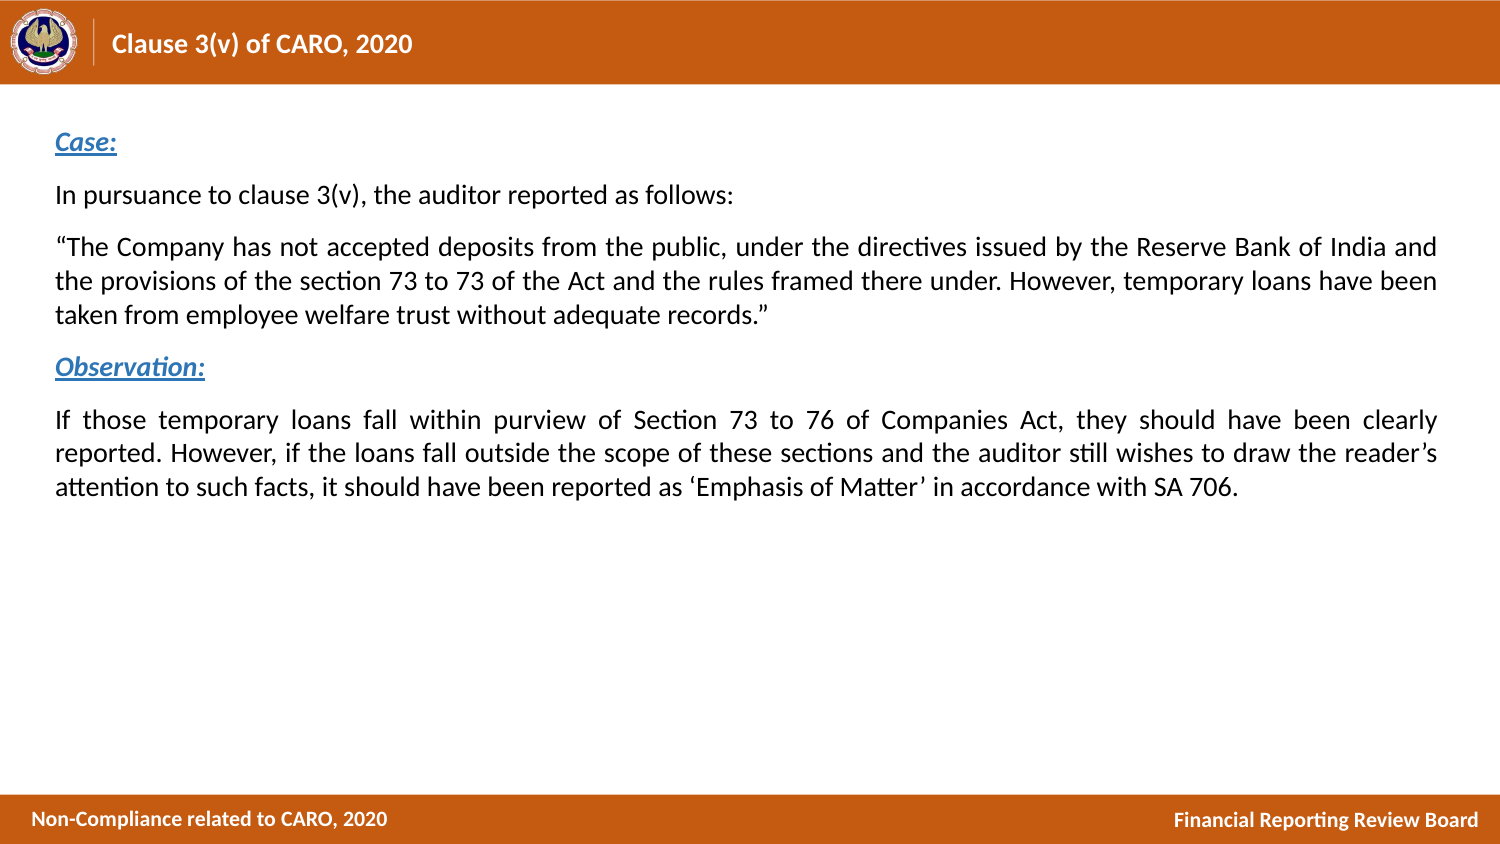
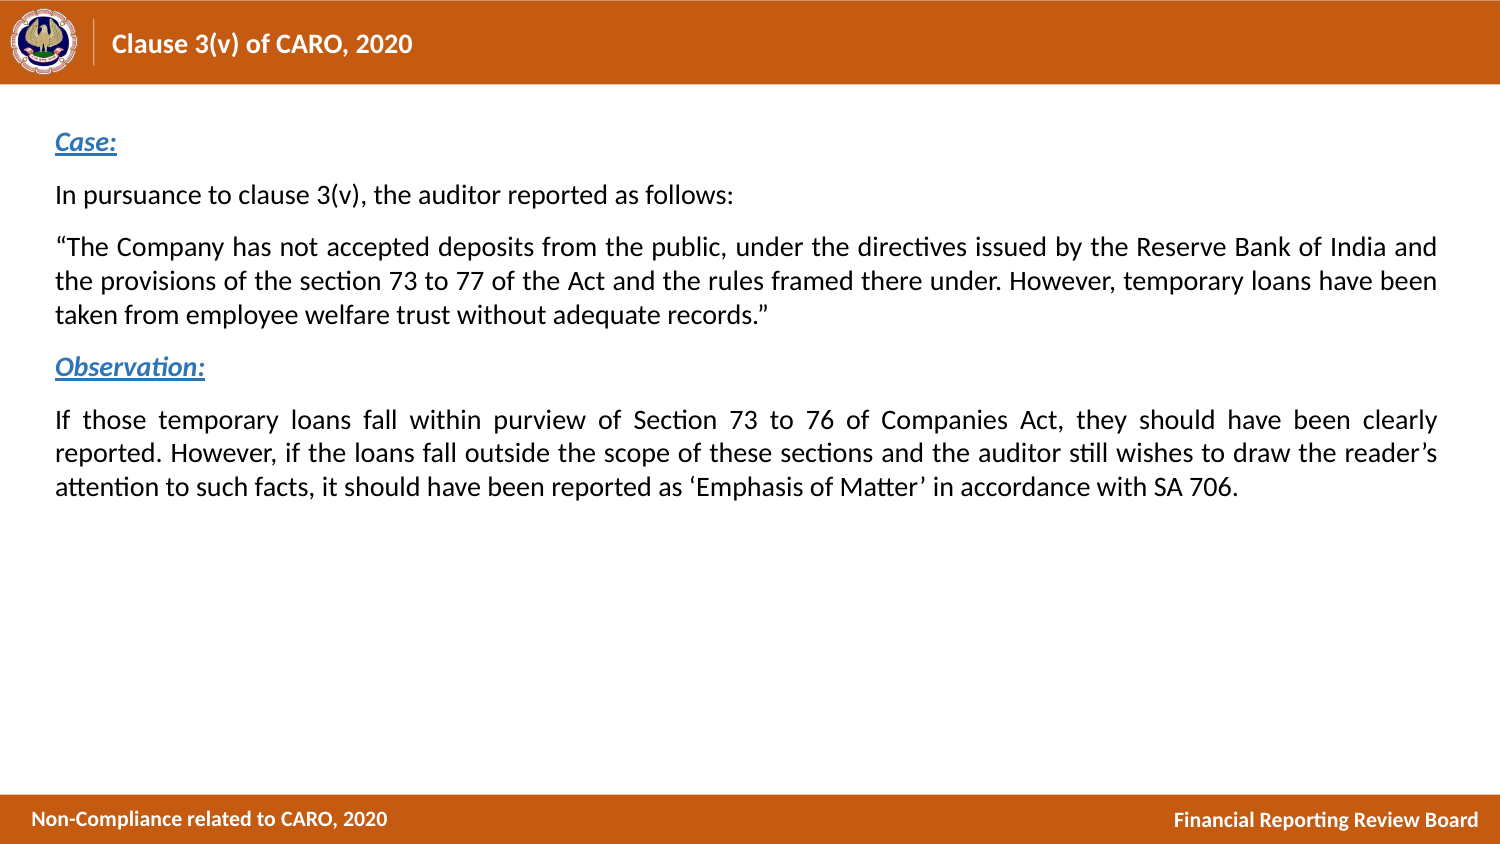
to 73: 73 -> 77 (470, 281)
